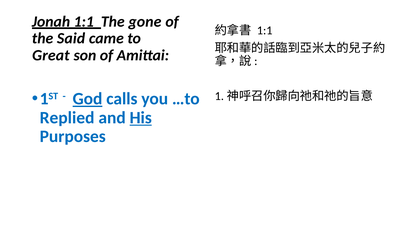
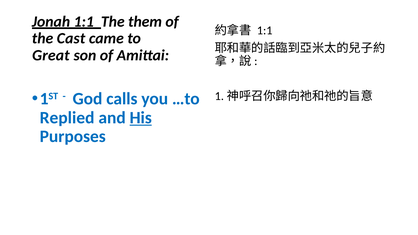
gone: gone -> them (145, 22)
Said: Said -> Cast (71, 38)
God underline: present -> none (88, 99)
